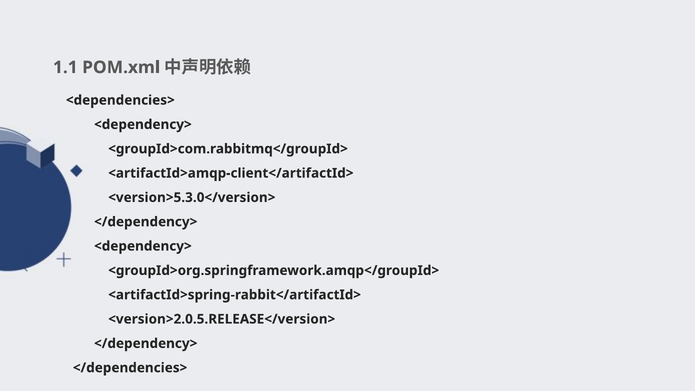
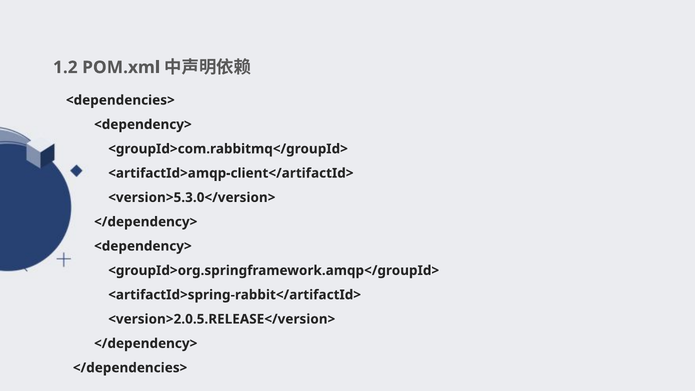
1.1: 1.1 -> 1.2 (65, 67)
